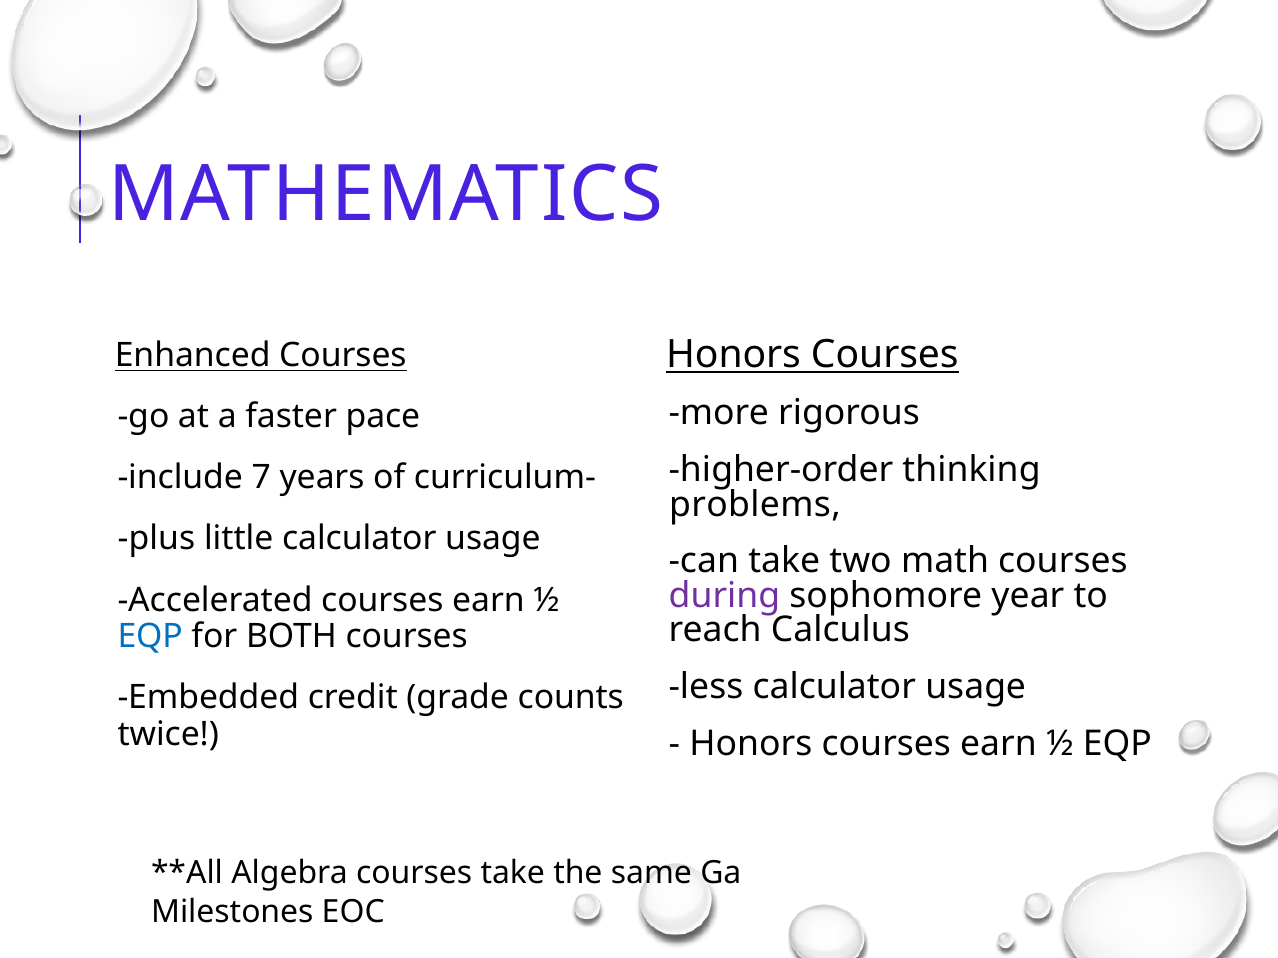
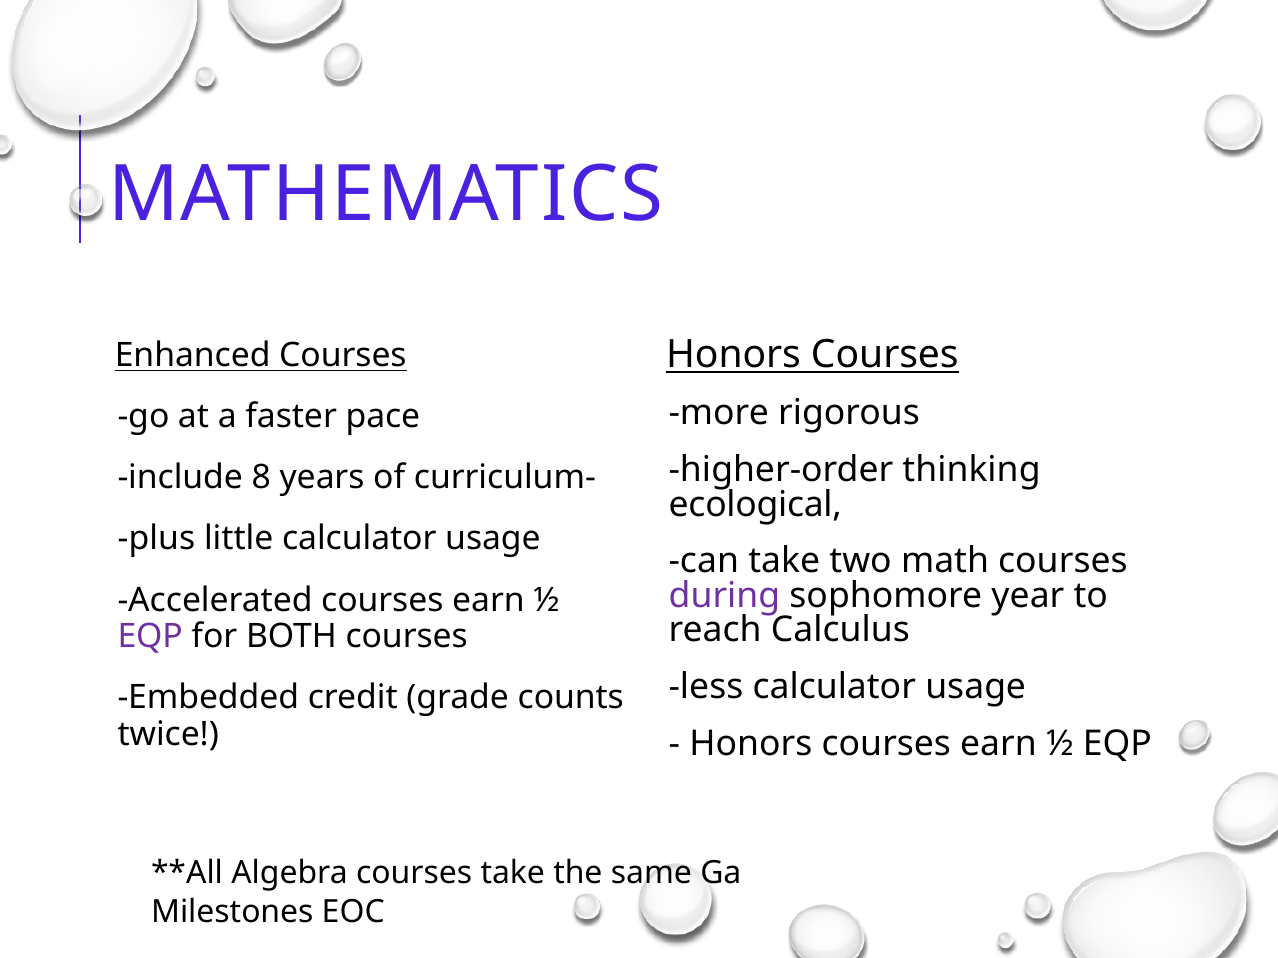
7: 7 -> 8 (261, 478)
problems: problems -> ecological (755, 505)
EQP colour: blue -> purple (150, 637)
